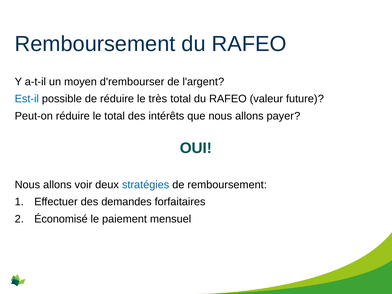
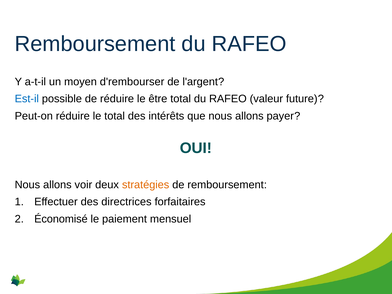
très: très -> être (158, 99)
stratégies colour: blue -> orange (146, 185)
demandes: demandes -> directrices (126, 202)
